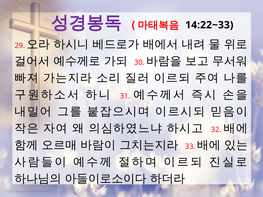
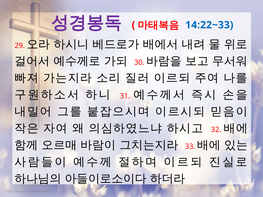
14:22~33 colour: black -> blue (209, 25)
